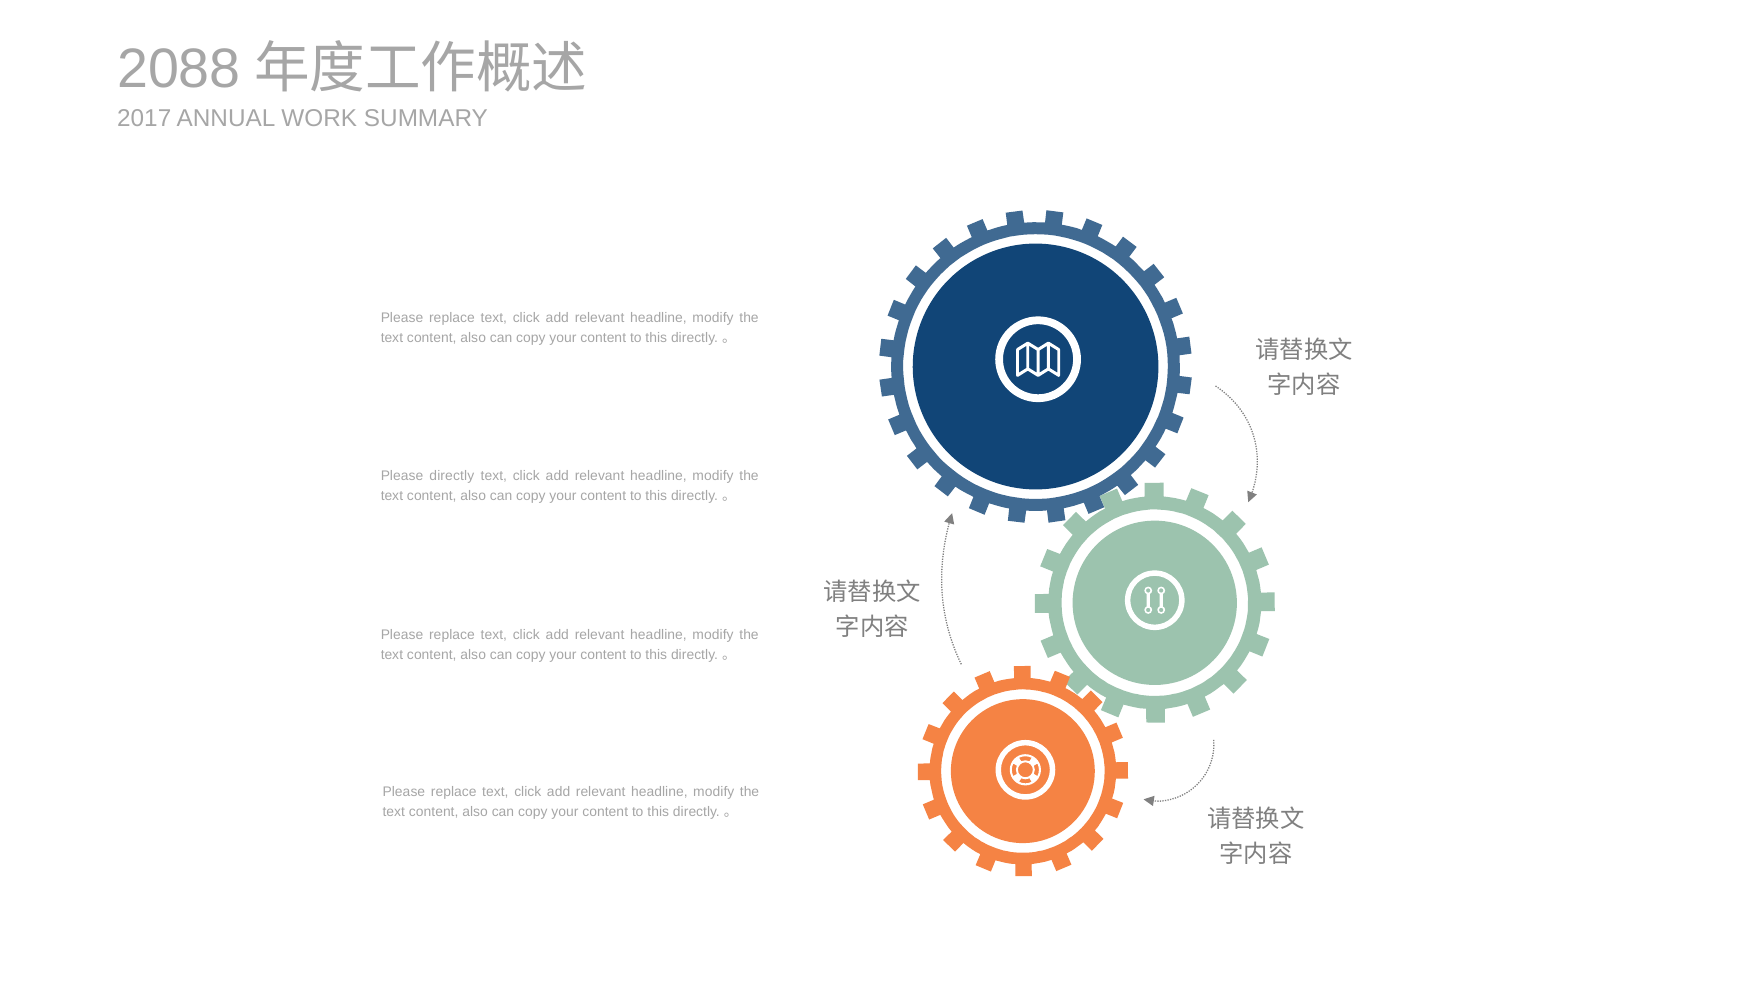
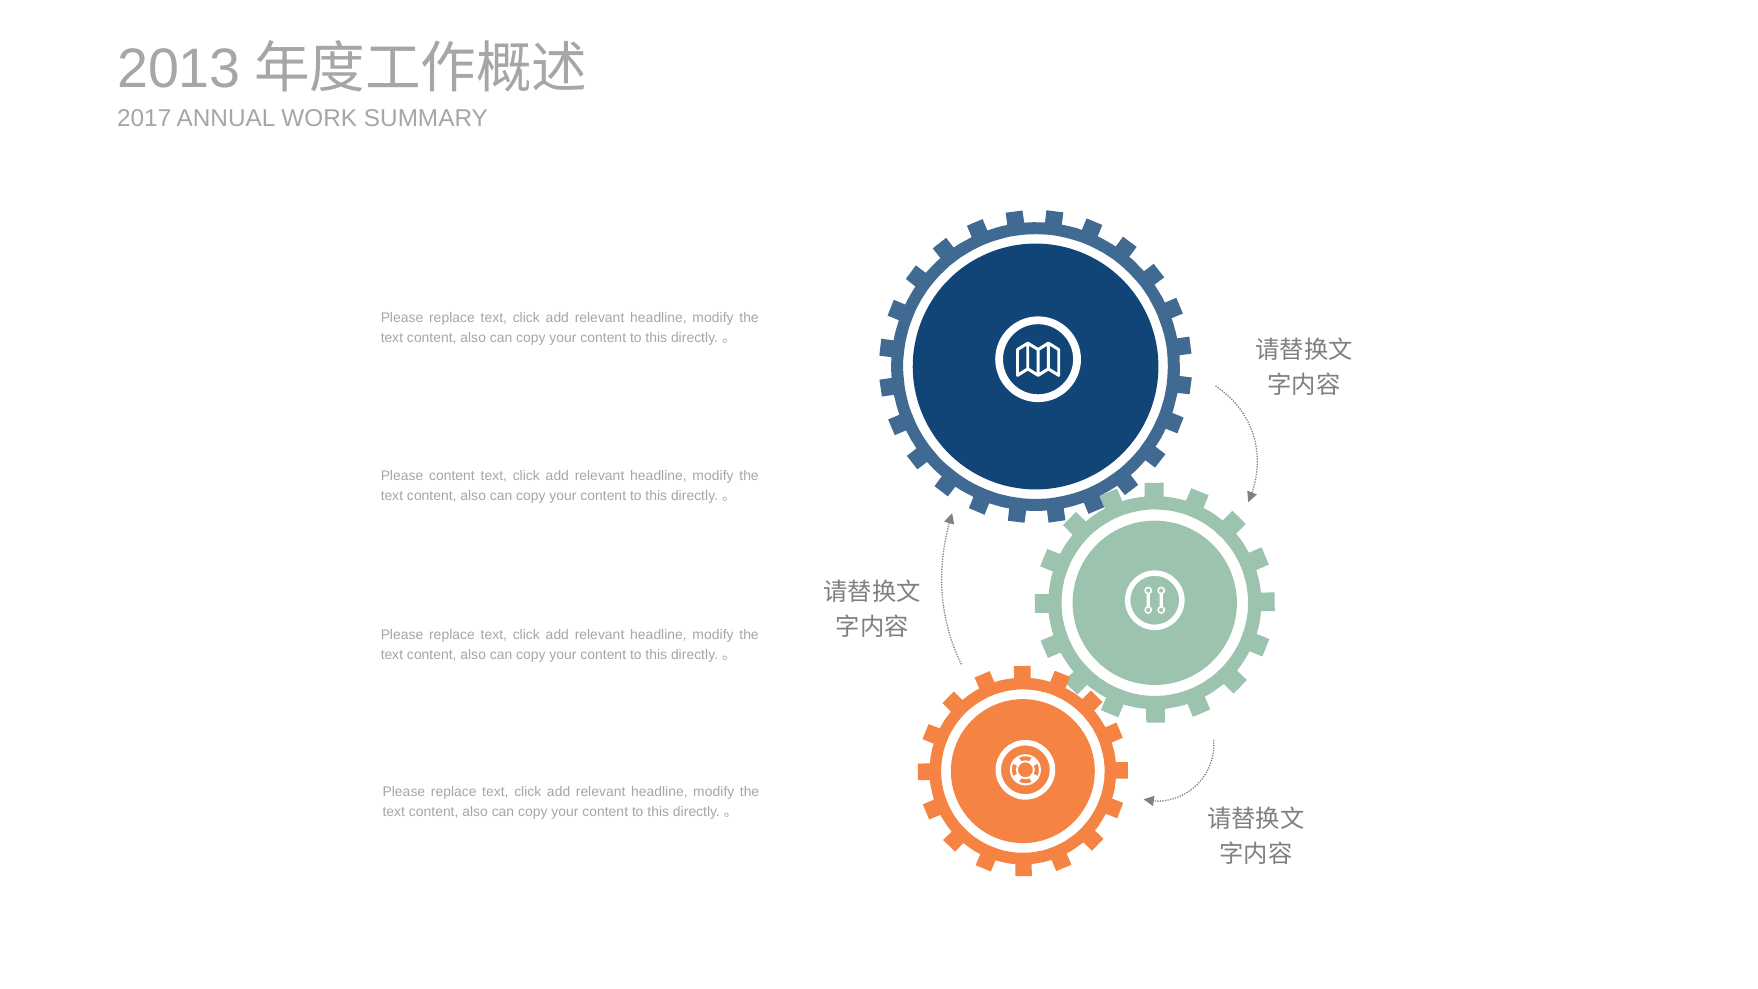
2088: 2088 -> 2013 (179, 69)
Please directly: directly -> content (452, 476)
